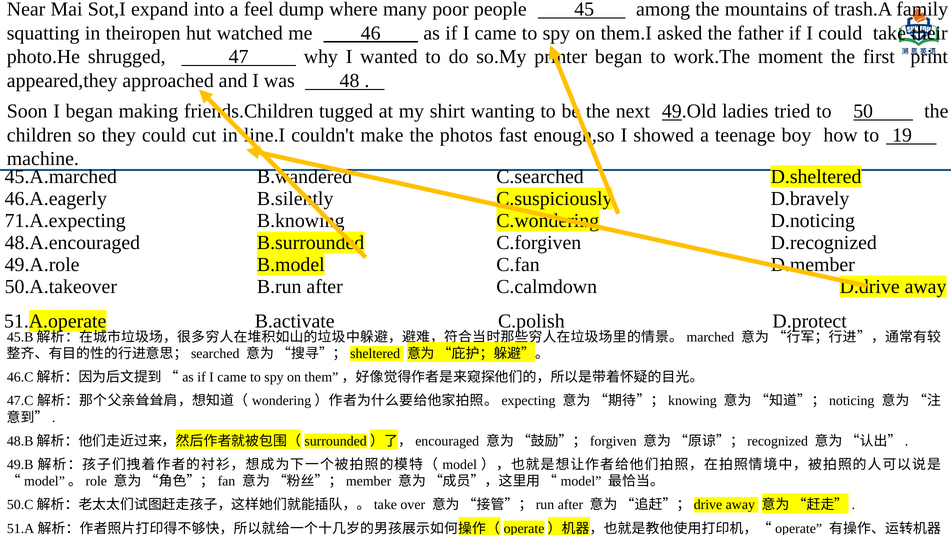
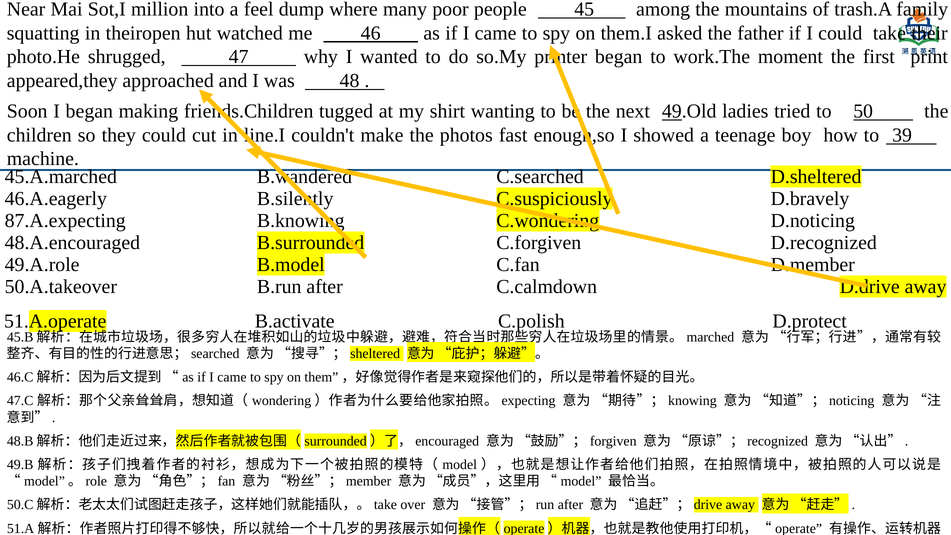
expand: expand -> million (160, 9)
19: 19 -> 39 (902, 135)
71.A.expecting: 71.A.expecting -> 87.A.expecting (65, 221)
